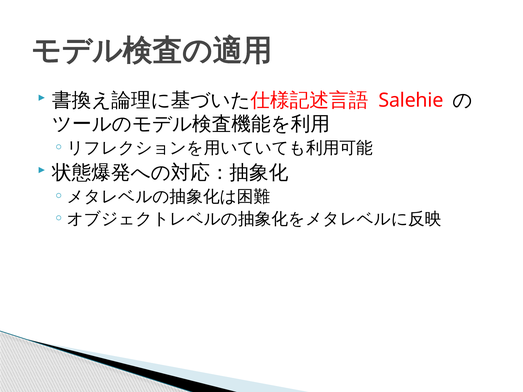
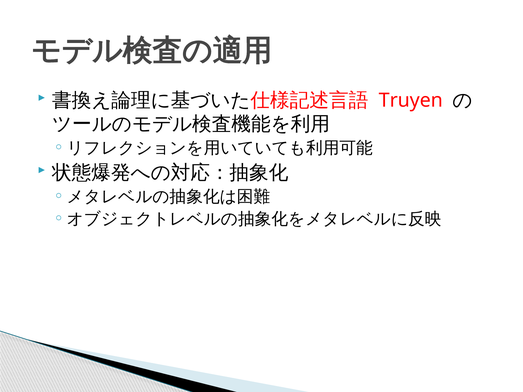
Salehie: Salehie -> Truyen (411, 100)
